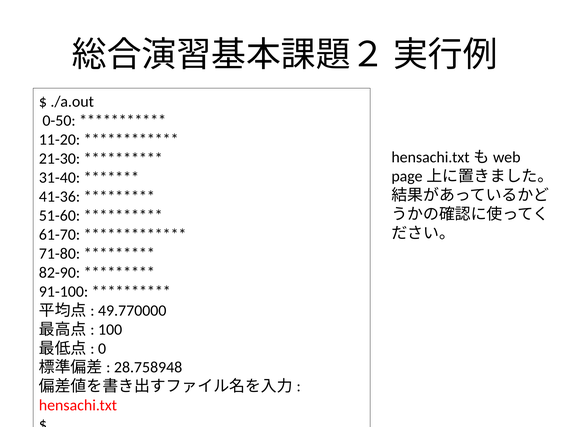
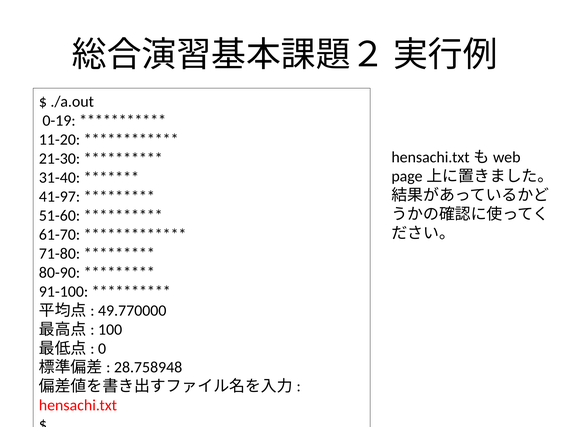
0-50: 0-50 -> 0-19 (59, 121)
41-36: 41-36 -> 41-97 (60, 197)
82-90: 82-90 -> 80-90 (60, 273)
